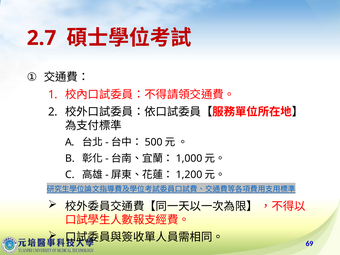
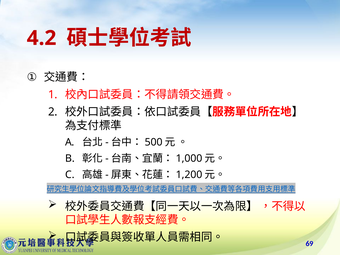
2.7: 2.7 -> 4.2 (42, 38)
